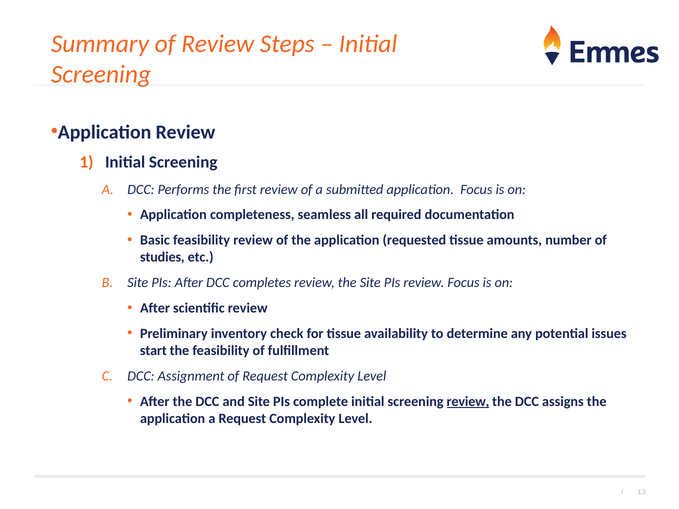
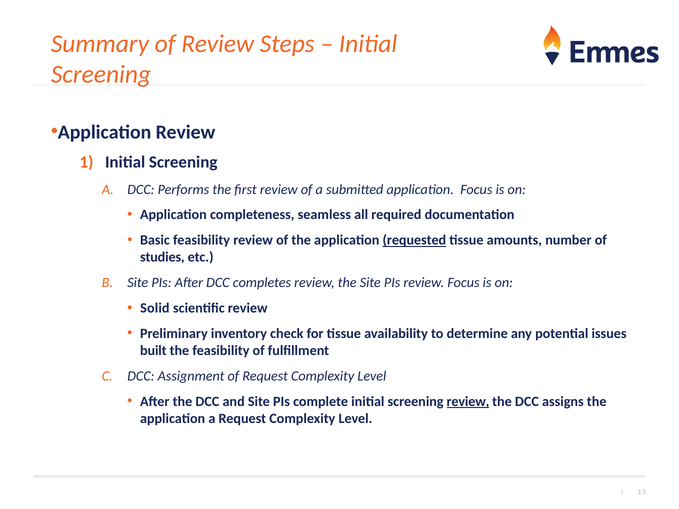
requested underline: none -> present (414, 240)
After: After -> Solid (155, 308)
start: start -> built (153, 351)
